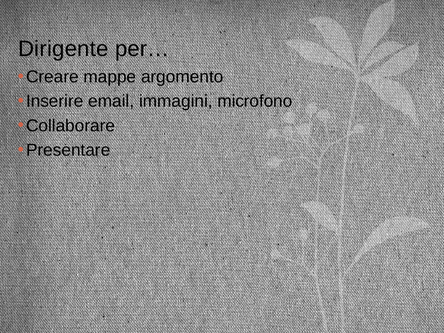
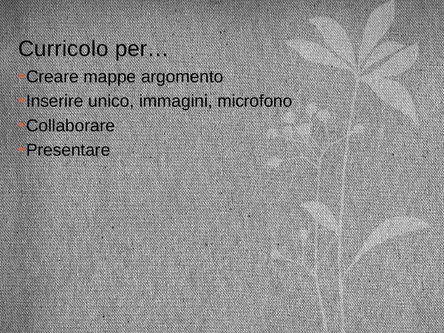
Dirigente: Dirigente -> Curricolo (63, 49)
email: email -> unico (111, 101)
